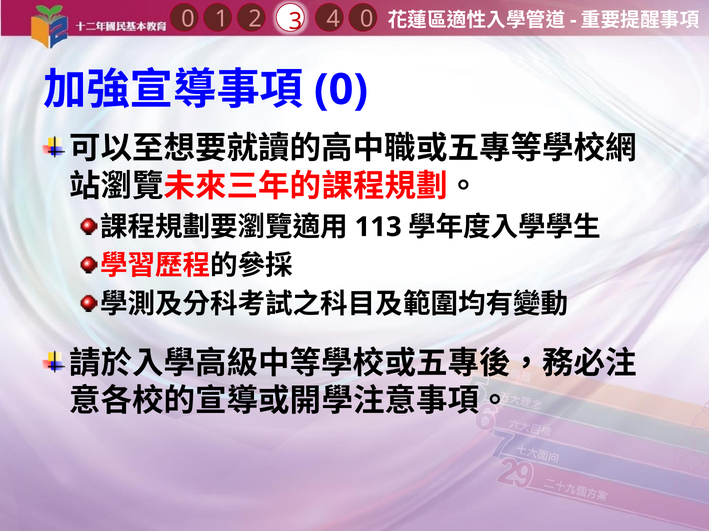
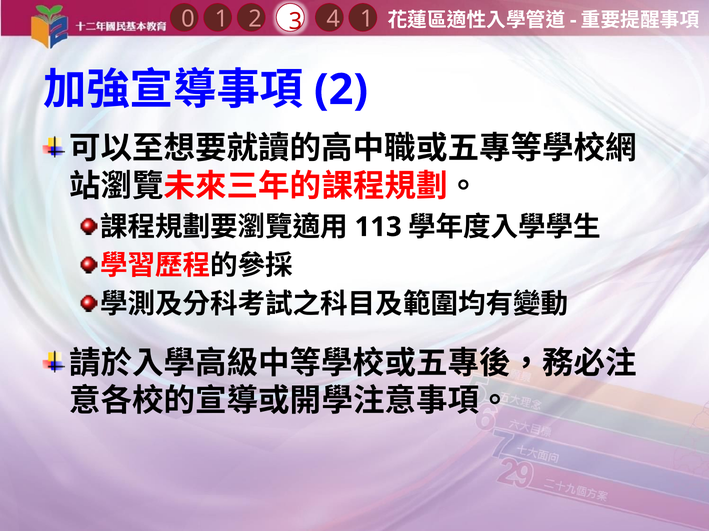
4 0: 0 -> 1 (367, 19)
0: 0 -> 2 (341, 90)
